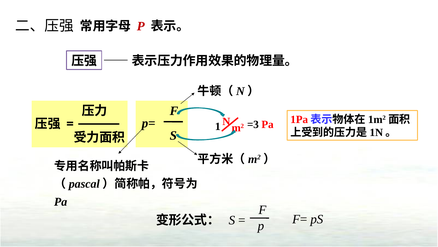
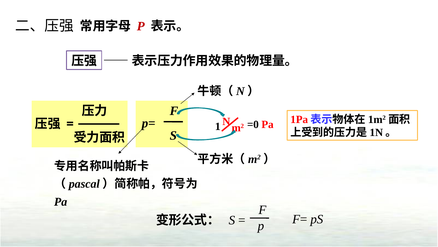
=3: =3 -> =0 (253, 124)
